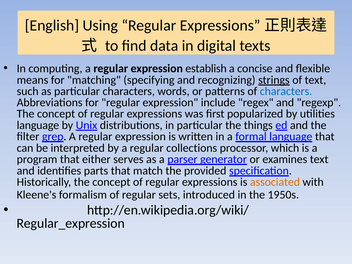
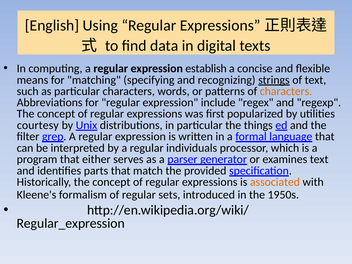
characters colour: blue -> orange (286, 91)
language: language -> courtesy (38, 125)
collections: collections -> individuals (192, 148)
